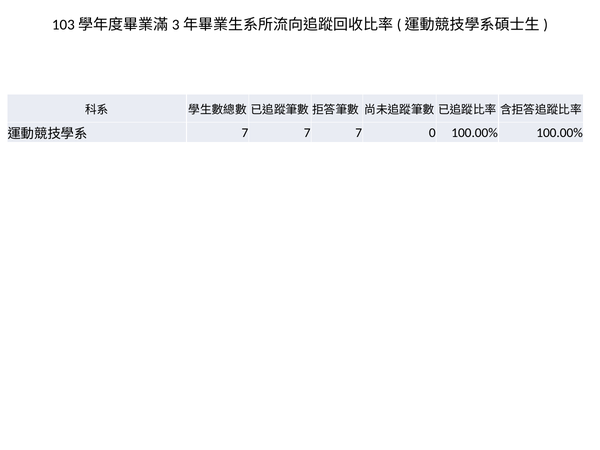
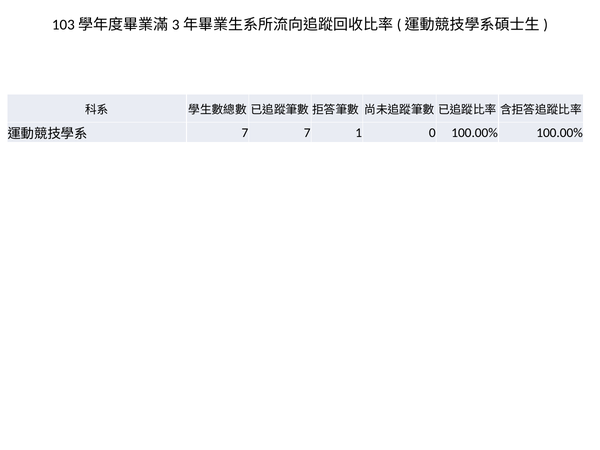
7 7 7: 7 -> 1 (359, 133)
